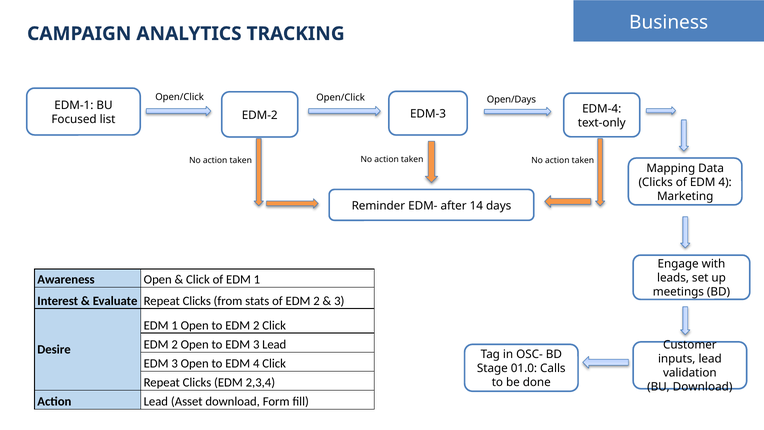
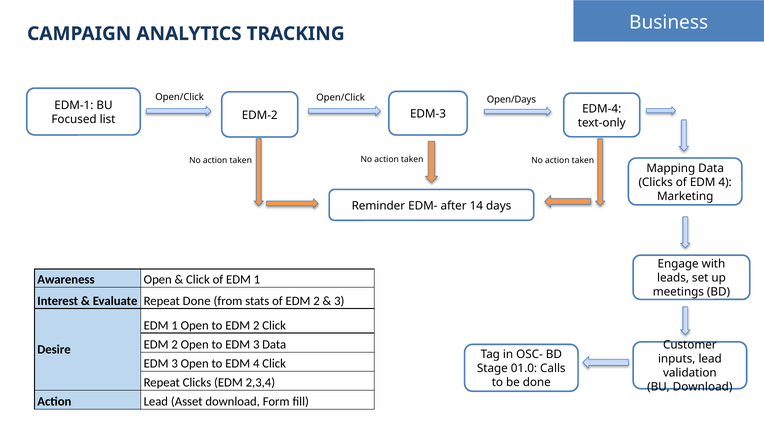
Evaluate Repeat Clicks: Clicks -> Done (197, 301)
3 Lead: Lead -> Data (274, 344)
